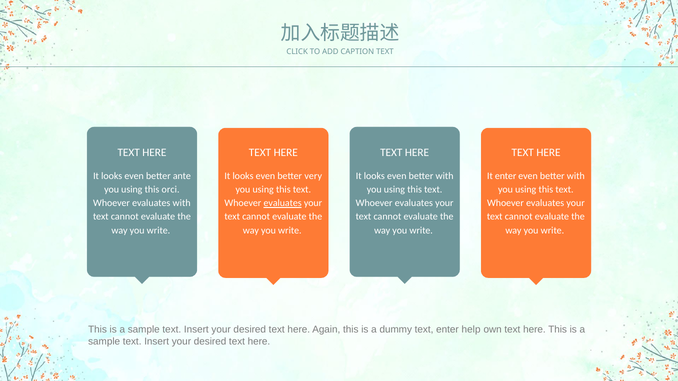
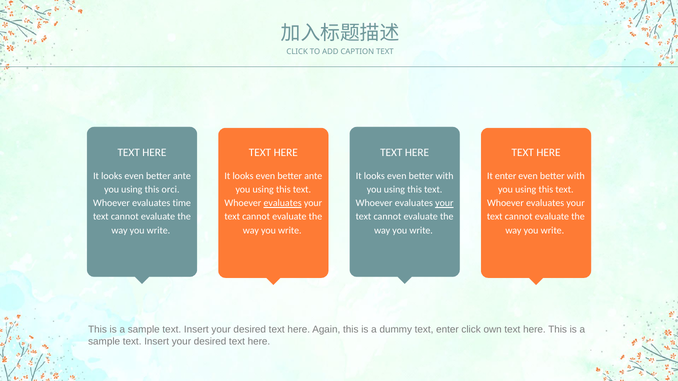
very: very -> ante (313, 176)
evaluates with: with -> time (182, 203)
your underline: none -> present (444, 203)
enter help: help -> click (471, 330)
